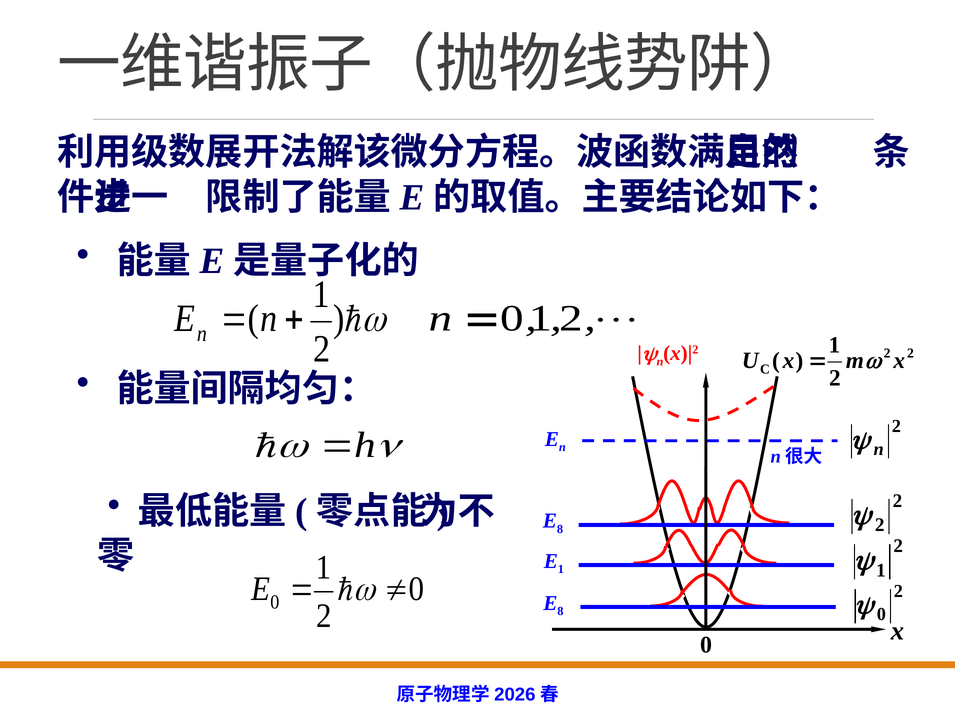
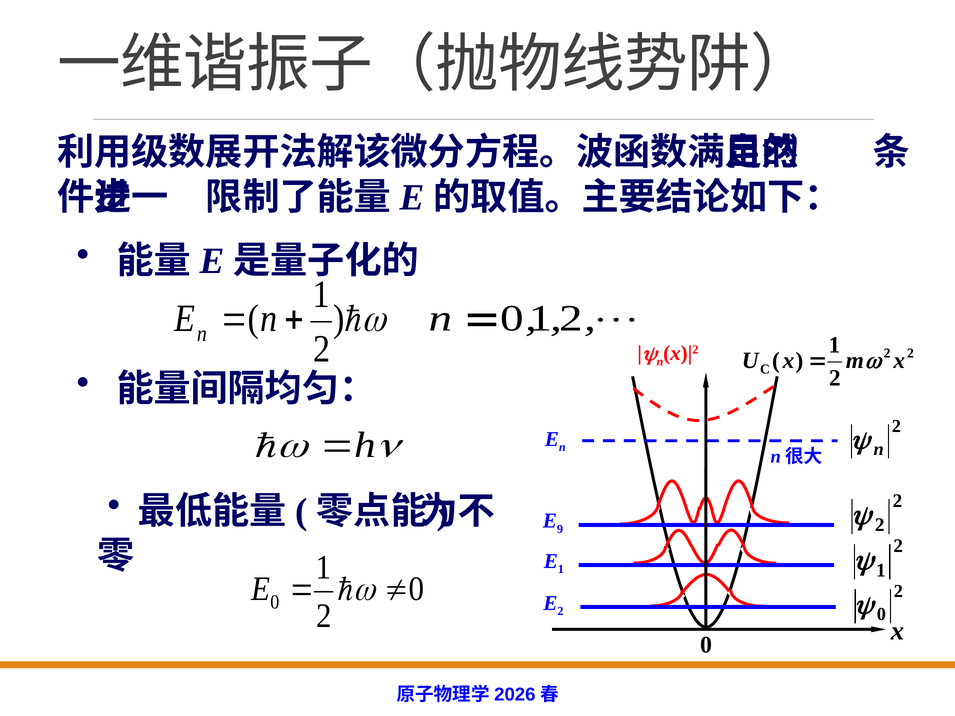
8: 8 -> 9 (560, 529)
8: 8 -> 2 (560, 612)
